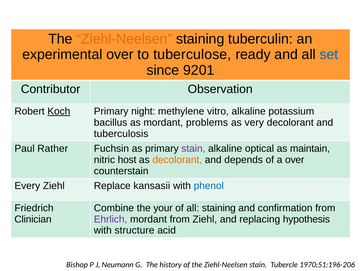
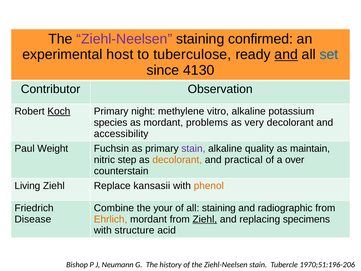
Ziehl-Neelsen colour: orange -> purple (124, 39)
tuberculin: tuberculin -> confirmed (261, 39)
experimental over: over -> host (120, 54)
and underline: none -> present (286, 54)
9201: 9201 -> 4130 (199, 70)
bacillus: bacillus -> species (111, 122)
tuberculosis: tuberculosis -> accessibility (121, 134)
Rather: Rather -> Weight (53, 148)
optical: optical -> quality (259, 148)
host: host -> step (127, 160)
depends: depends -> practical (244, 160)
Every: Every -> Living (27, 186)
phenol colour: blue -> orange (209, 186)
confirmation: confirmation -> radiographic (285, 208)
Clinician: Clinician -> Disease (33, 219)
Ehrlich colour: purple -> orange (111, 219)
Ziehl underline: none -> present (205, 219)
hypothesis: hypothesis -> specimens (306, 219)
